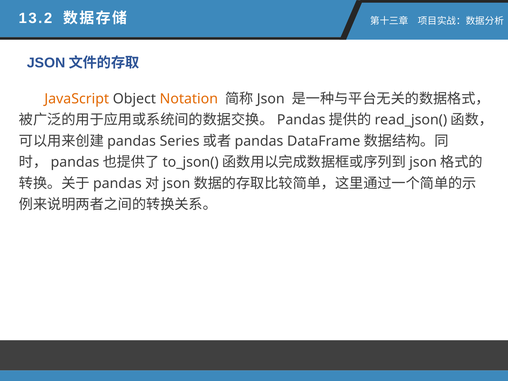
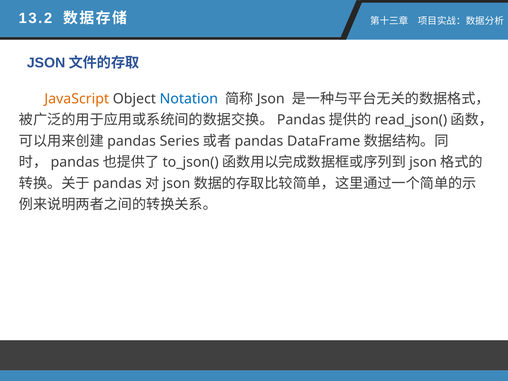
Notation colour: orange -> blue (189, 99)
